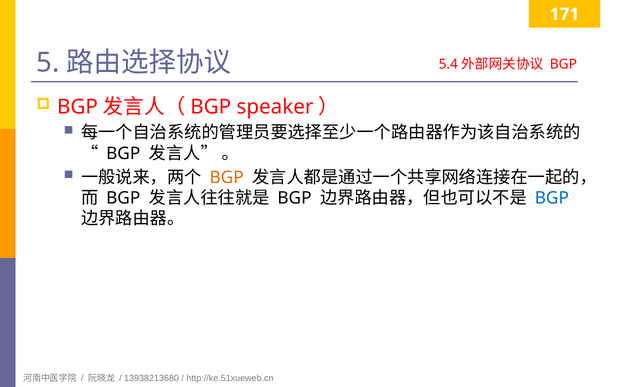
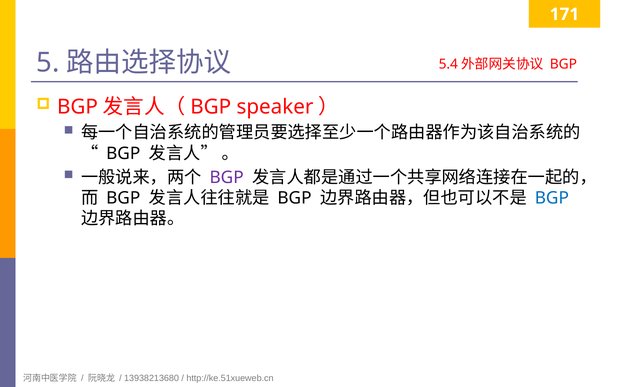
BGP colour: orange -> purple (227, 177)
